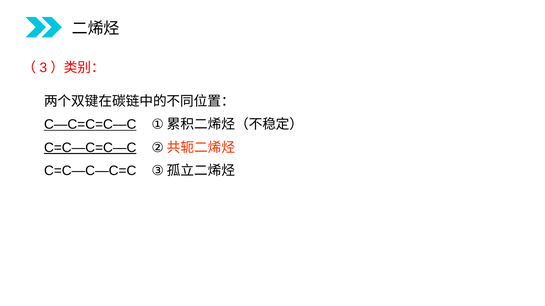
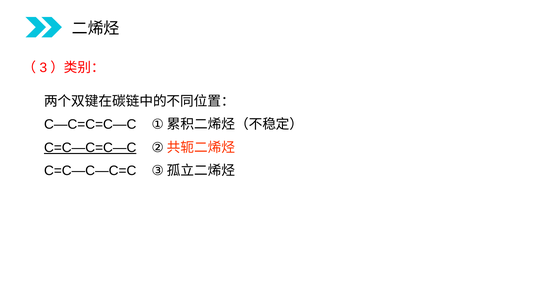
C—C=C=C—C underline: present -> none (90, 125)
